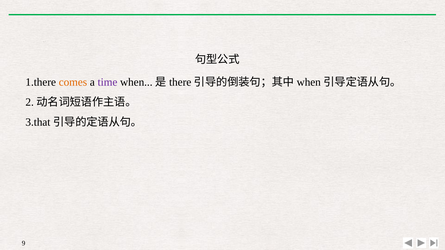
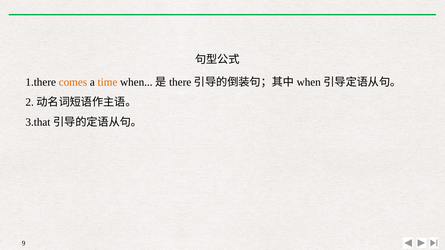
time colour: purple -> orange (108, 82)
